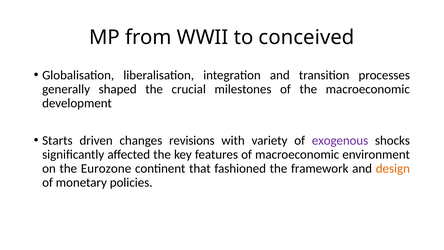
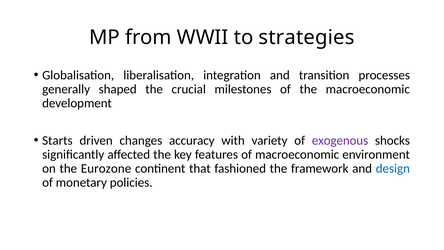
conceived: conceived -> strategies (307, 37)
revisions: revisions -> accuracy (192, 140)
design colour: orange -> blue (393, 168)
